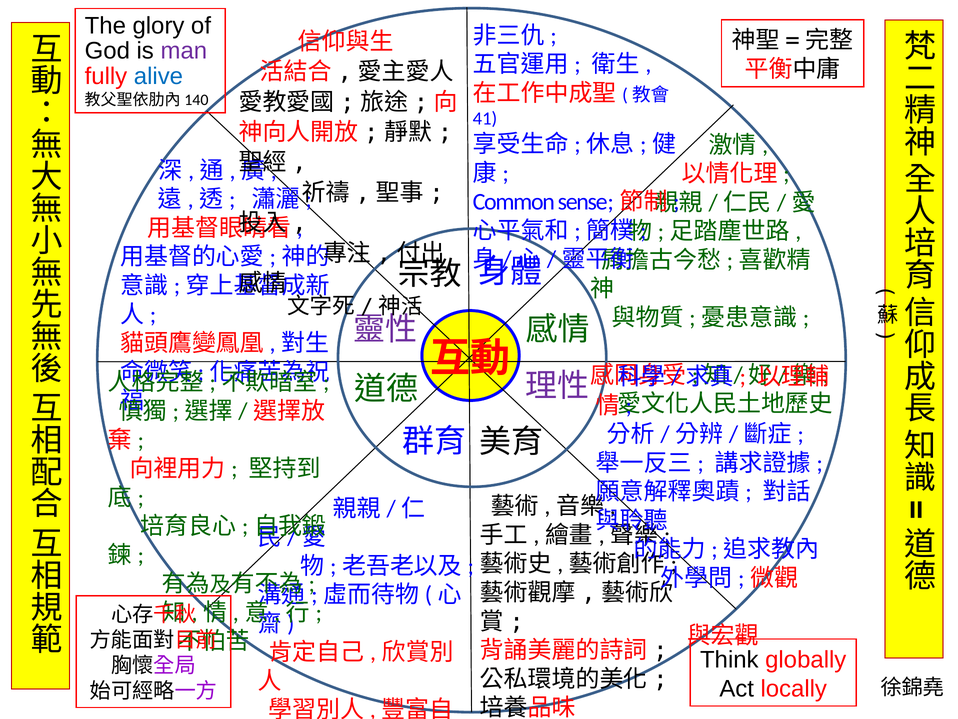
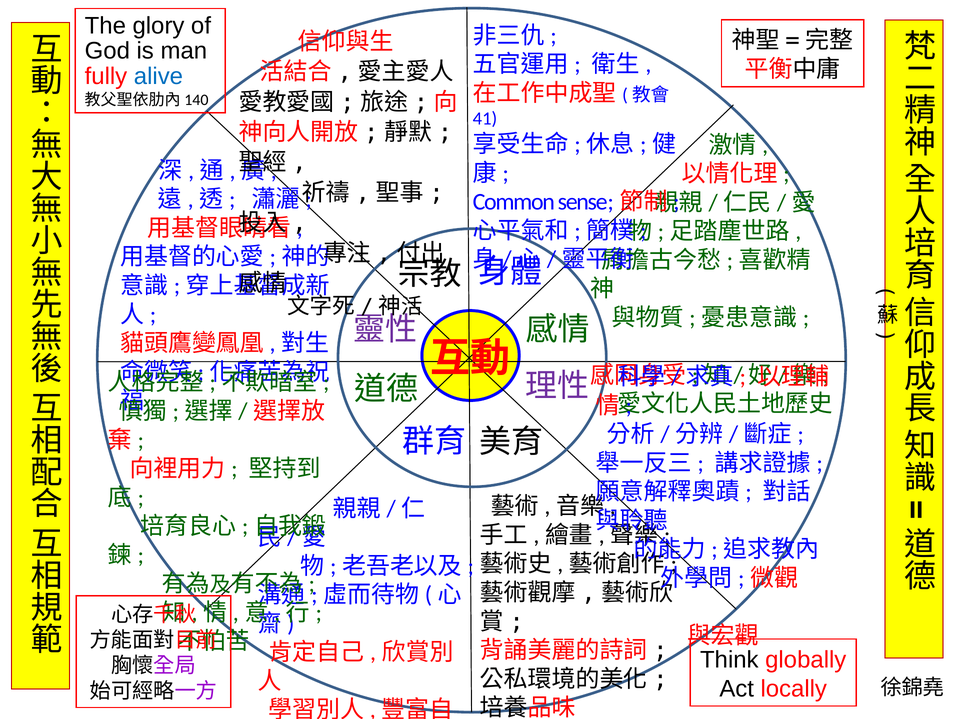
man colour: purple -> black (184, 51)
